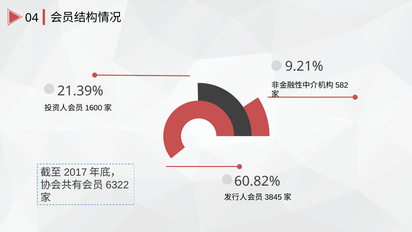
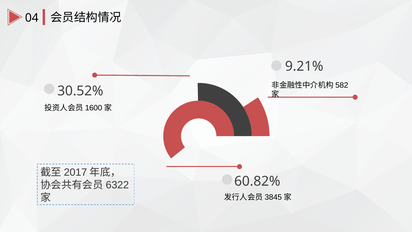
21.39%: 21.39% -> 30.52% (80, 91)
